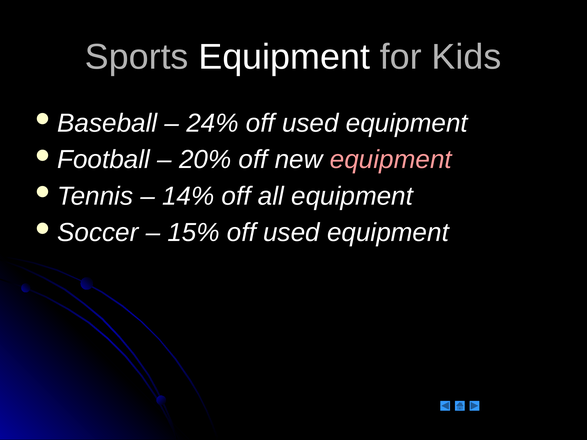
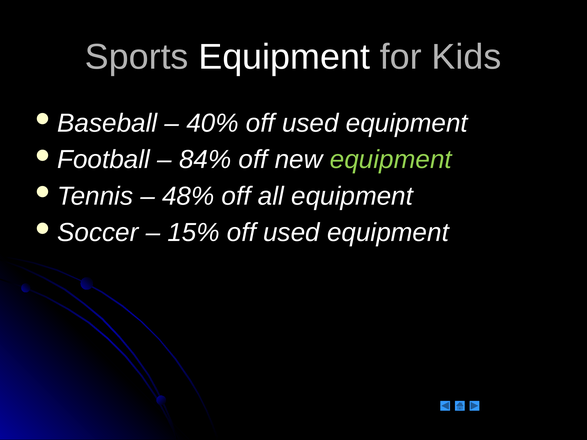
24%: 24% -> 40% (212, 123)
20%: 20% -> 84% (205, 160)
equipment colour: pink -> light green (391, 160)
14%: 14% -> 48% (188, 196)
